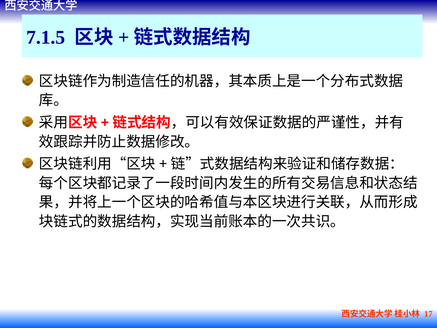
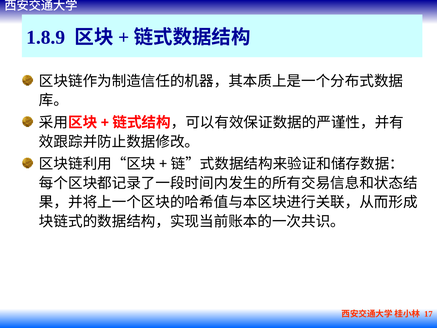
7.1.5: 7.1.5 -> 1.8.9 (46, 37)
